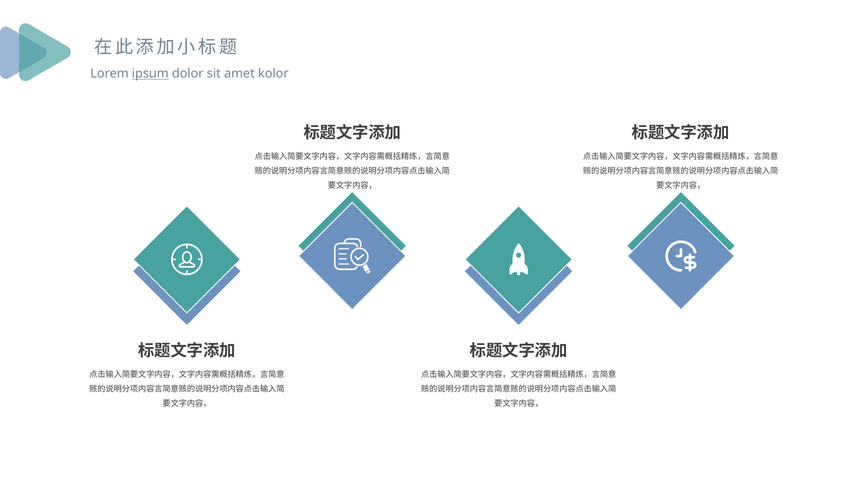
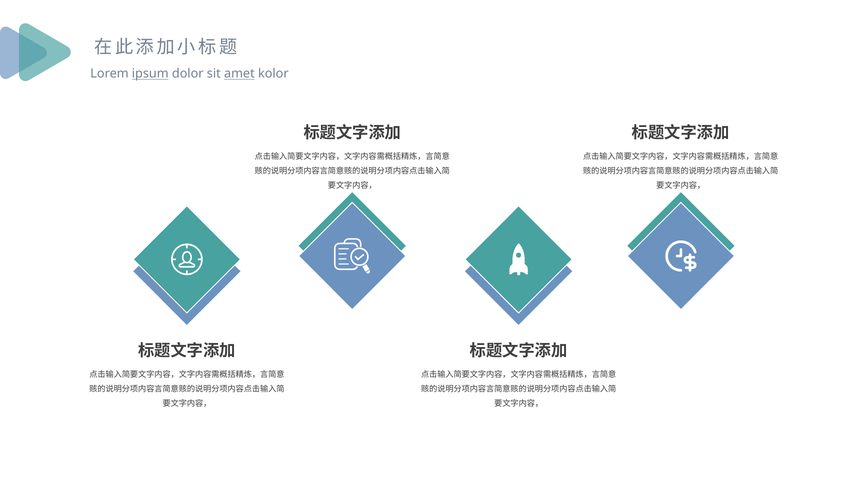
amet underline: none -> present (239, 74)
